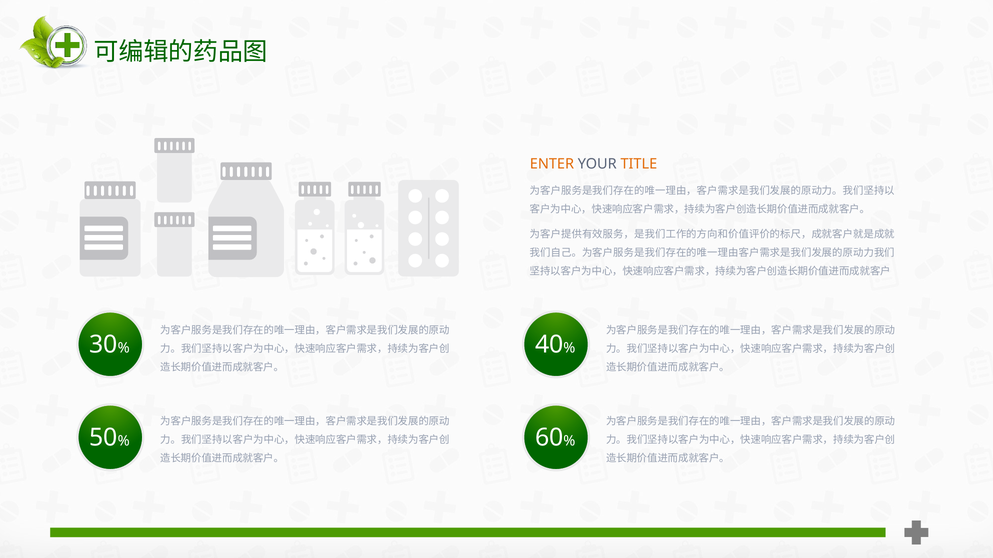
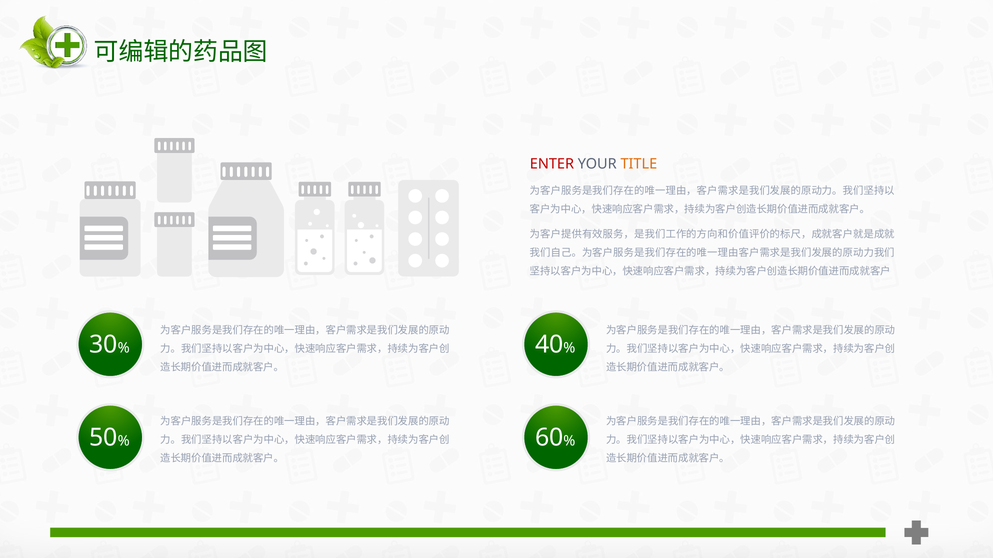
ENTER colour: orange -> red (552, 164)
